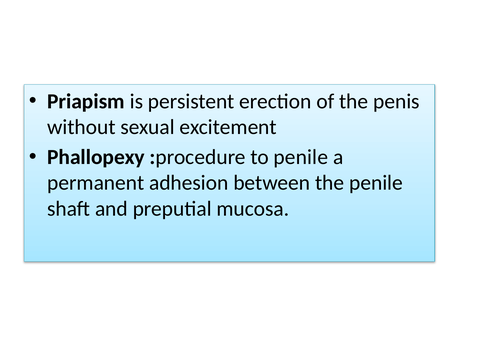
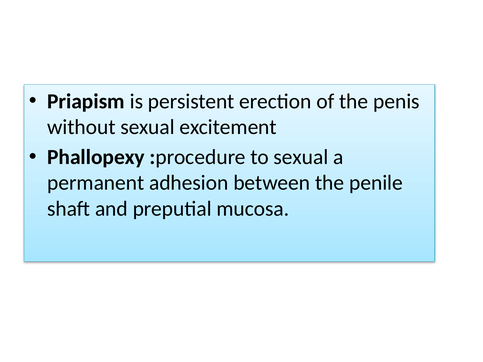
to penile: penile -> sexual (301, 157)
